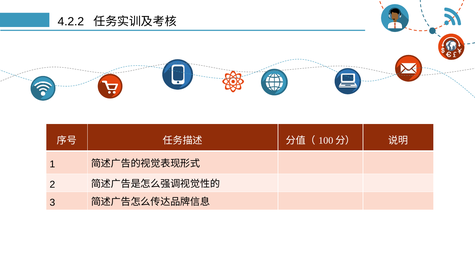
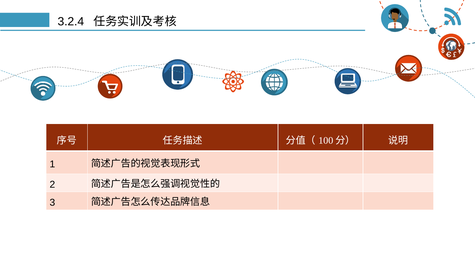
4.2.2: 4.2.2 -> 3.2.4 (71, 21)
